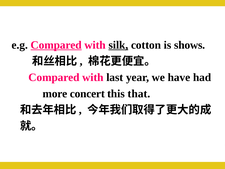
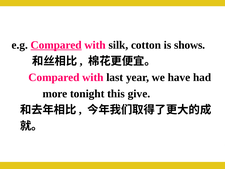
silk underline: present -> none (118, 45)
concert: concert -> tonight (87, 93)
that: that -> give (139, 93)
